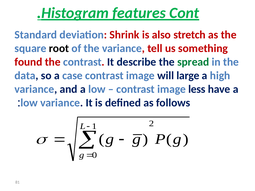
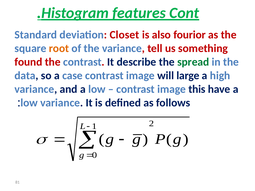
Shrink: Shrink -> Closet (124, 35)
stretch: stretch -> fourior (190, 35)
root colour: black -> orange (59, 48)
less: less -> this (197, 89)
